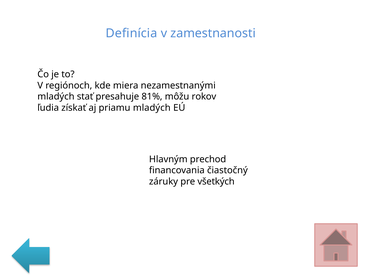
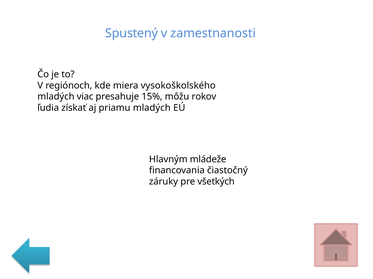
Definícia: Definícia -> Spustený (132, 33)
nezamestnanými: nezamestnanými -> vysokoškolského (178, 86)
stať: stať -> viac (85, 97)
81%: 81% -> 15% (152, 97)
prechod: prechod -> mládeže (208, 160)
